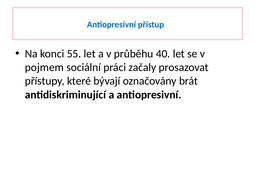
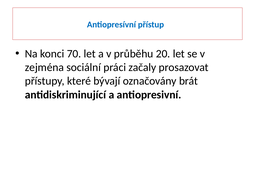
55: 55 -> 70 (74, 53)
40: 40 -> 20 (163, 53)
pojmem: pojmem -> zejména (44, 67)
